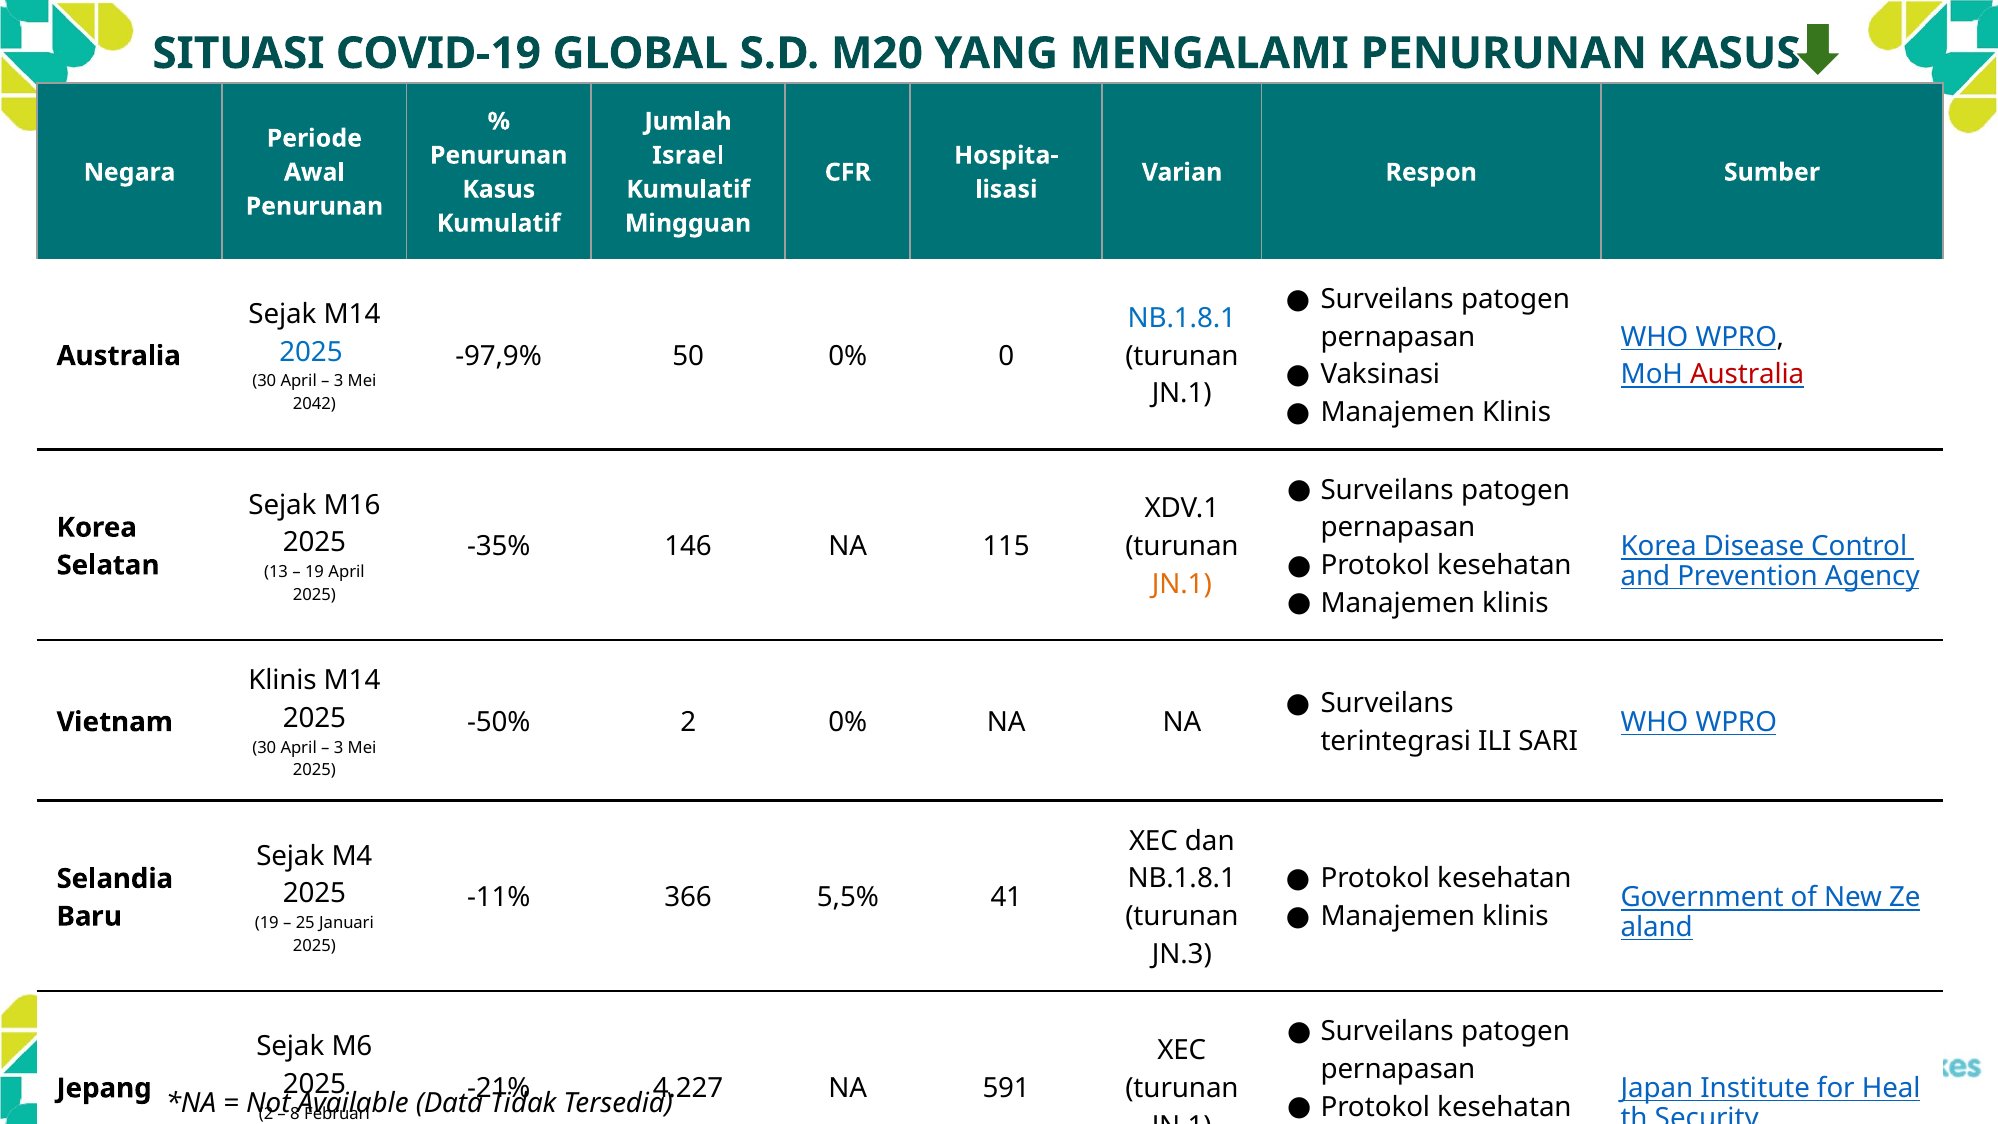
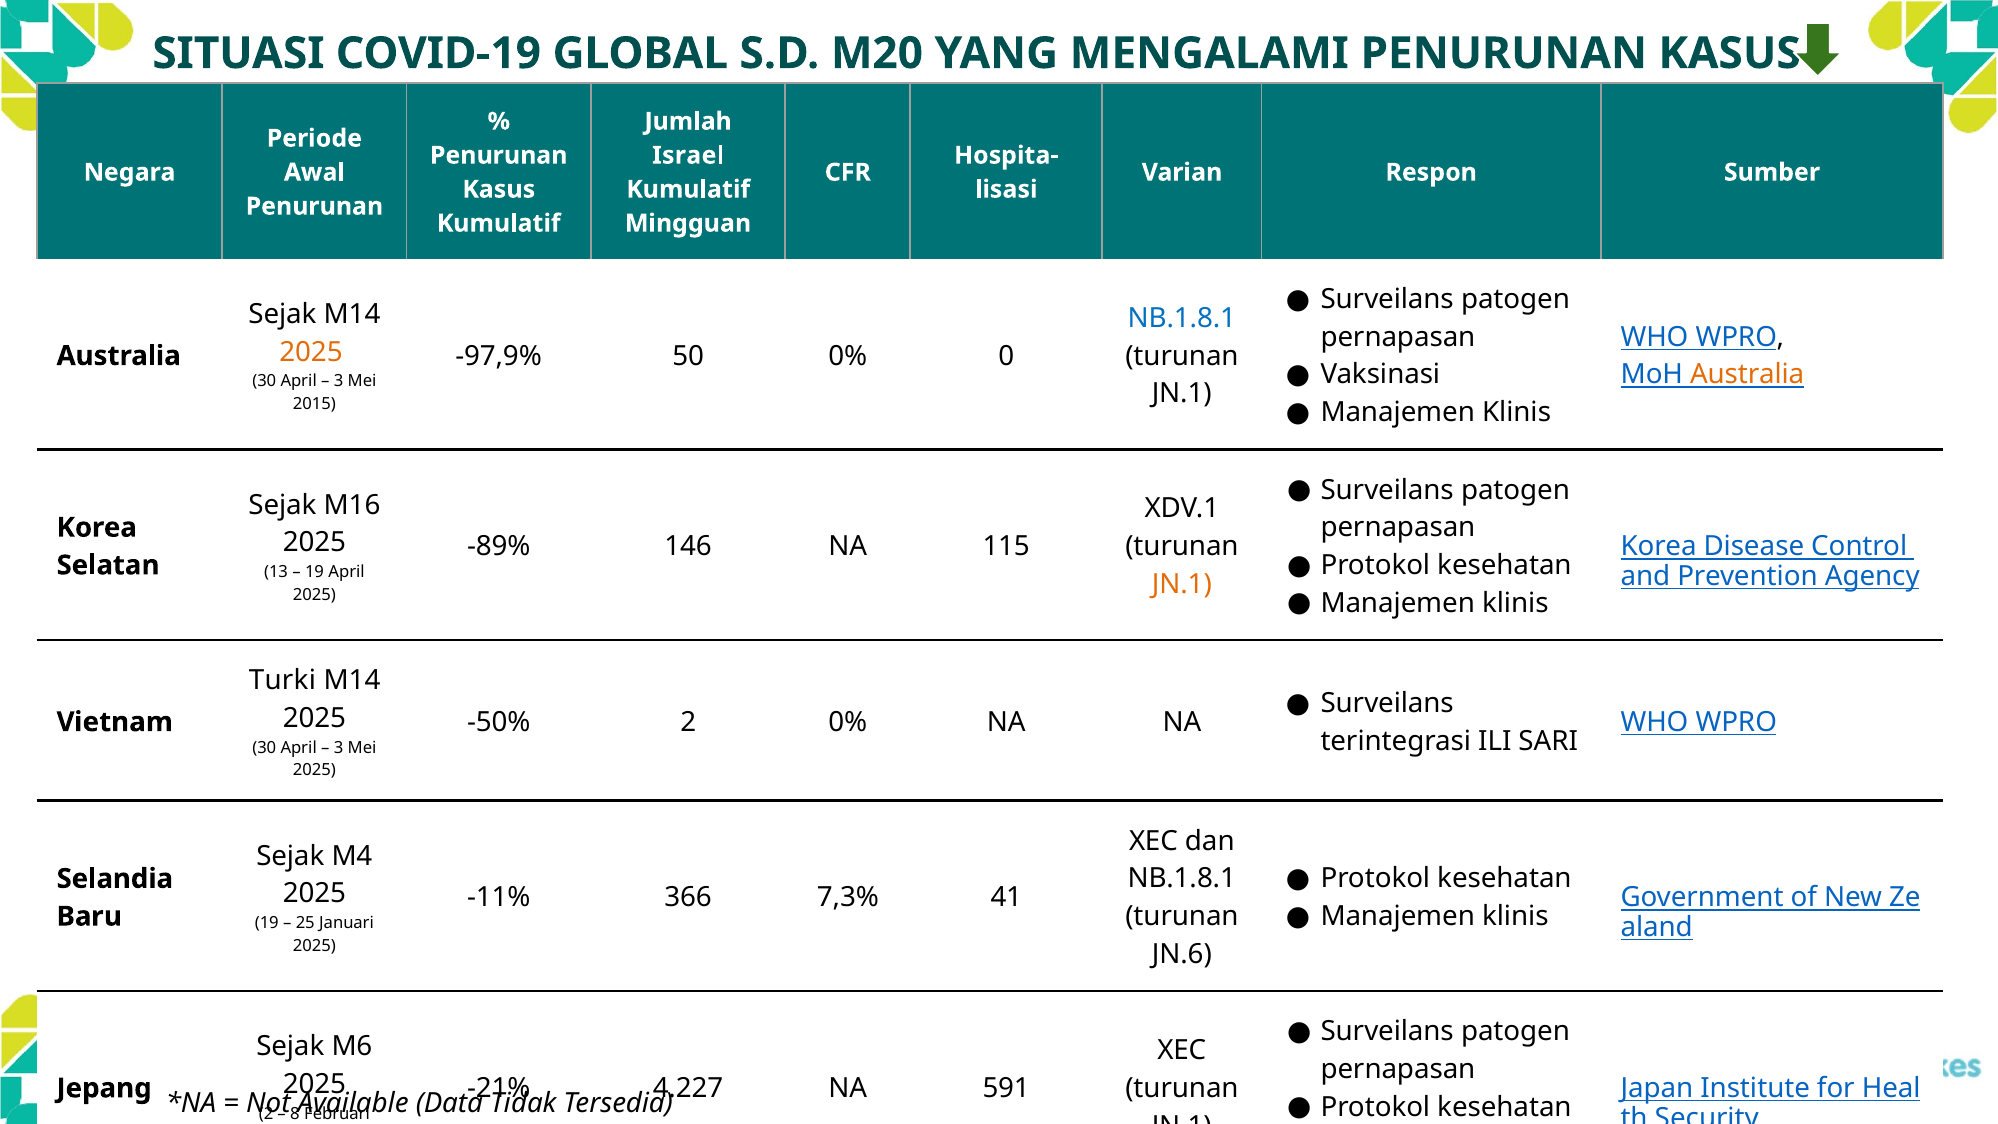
2025 colour: blue -> orange (311, 352)
Australia colour: red -> orange (1747, 375)
2042: 2042 -> 2015 (314, 404)
-35%: -35% -> -89% (499, 546)
Klinis: Klinis -> Turki (282, 680)
5,5%: 5,5% -> 7,3% (848, 898)
JN.3: JN.3 -> JN.6 (1182, 954)
